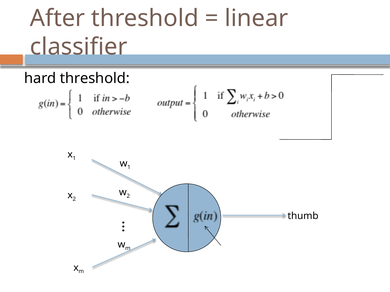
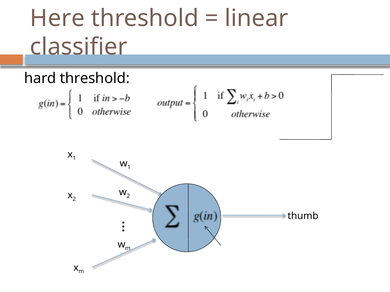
After: After -> Here (57, 18)
